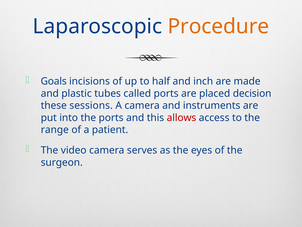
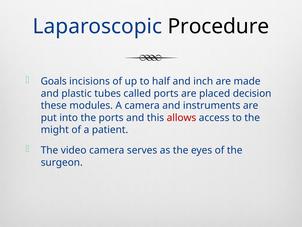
Procedure colour: orange -> black (218, 26)
sessions: sessions -> modules (91, 105)
range: range -> might (55, 130)
